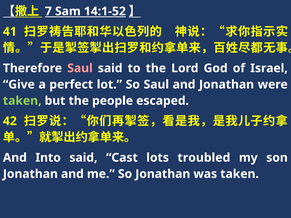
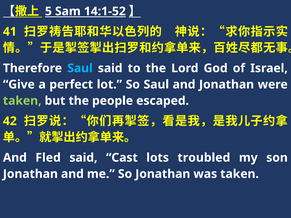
7: 7 -> 5 (48, 11)
Saul colour: pink -> light blue (80, 68)
Into: Into -> Fled (48, 158)
